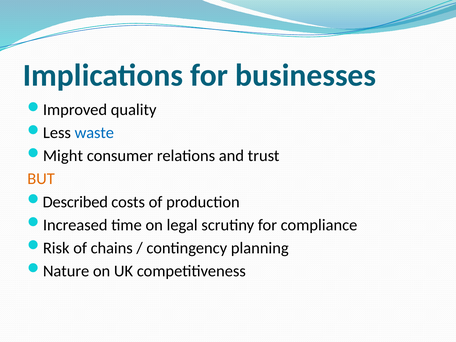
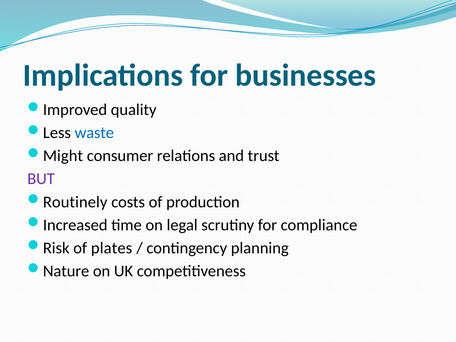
BUT colour: orange -> purple (41, 179)
Described: Described -> Routinely (75, 202)
chains: chains -> plates (112, 248)
